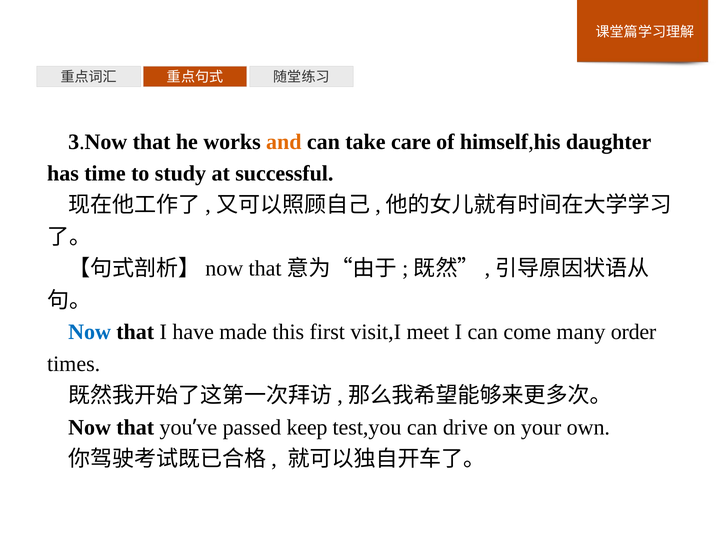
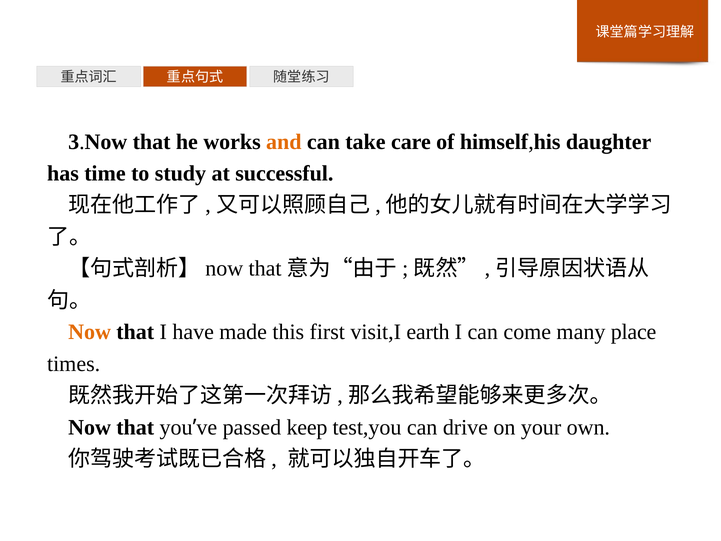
Now colour: blue -> orange (90, 332)
meet: meet -> earth (428, 332)
order: order -> place (634, 332)
